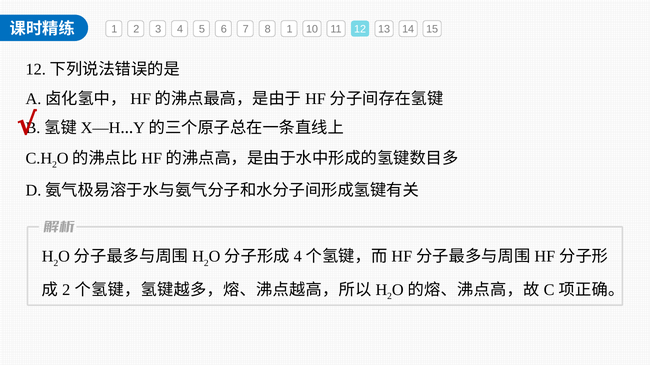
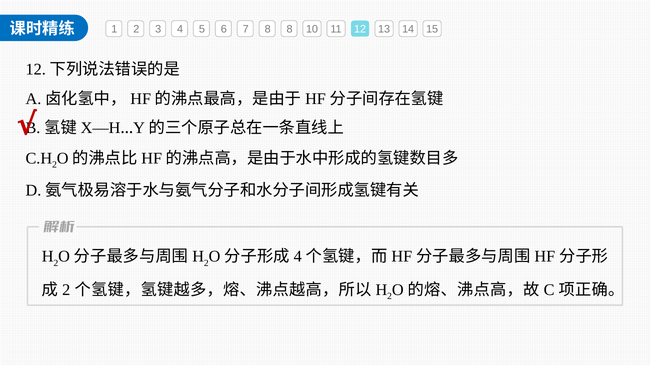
8 1: 1 -> 8 (290, 29)
